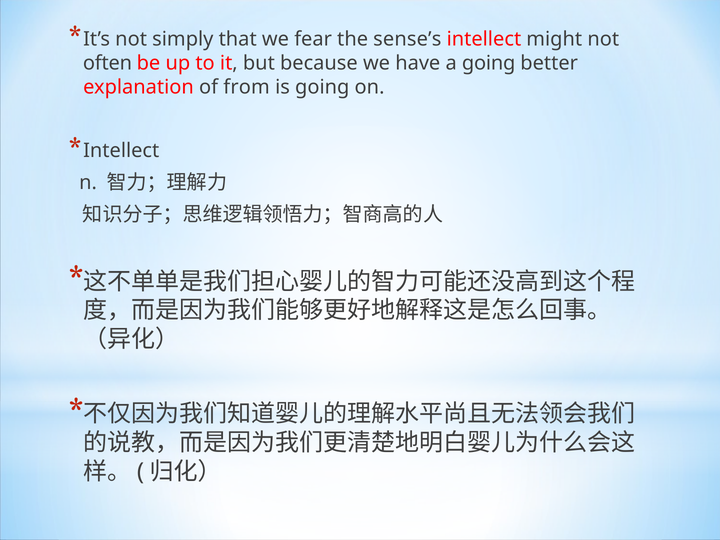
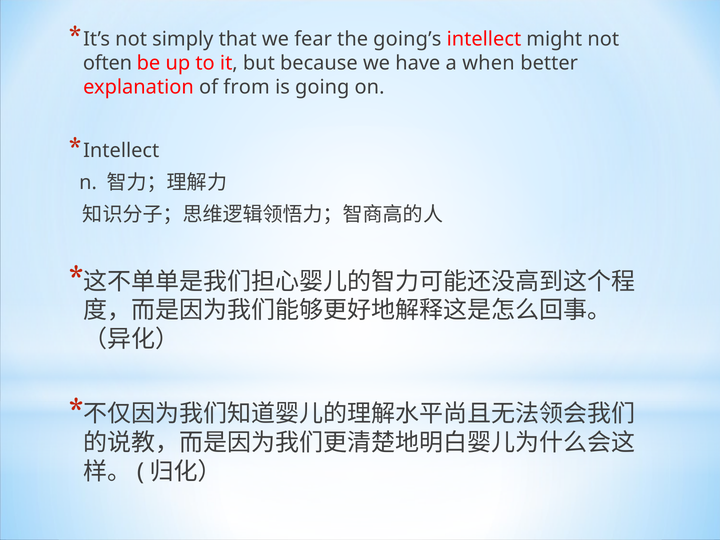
sense’s: sense’s -> going’s (407, 39)
a going: going -> when (488, 63)
